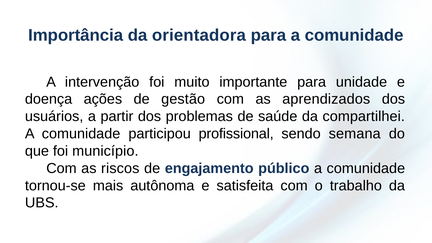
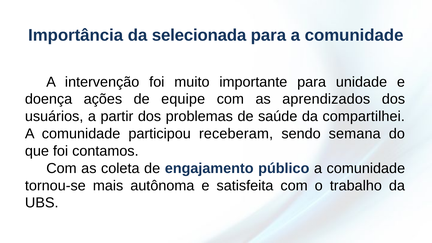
orientadora: orientadora -> selecionada (199, 35)
gestão: gestão -> equipe (183, 99)
profissional: profissional -> receberam (236, 134)
município: município -> contamos (105, 151)
riscos: riscos -> coleta (120, 168)
